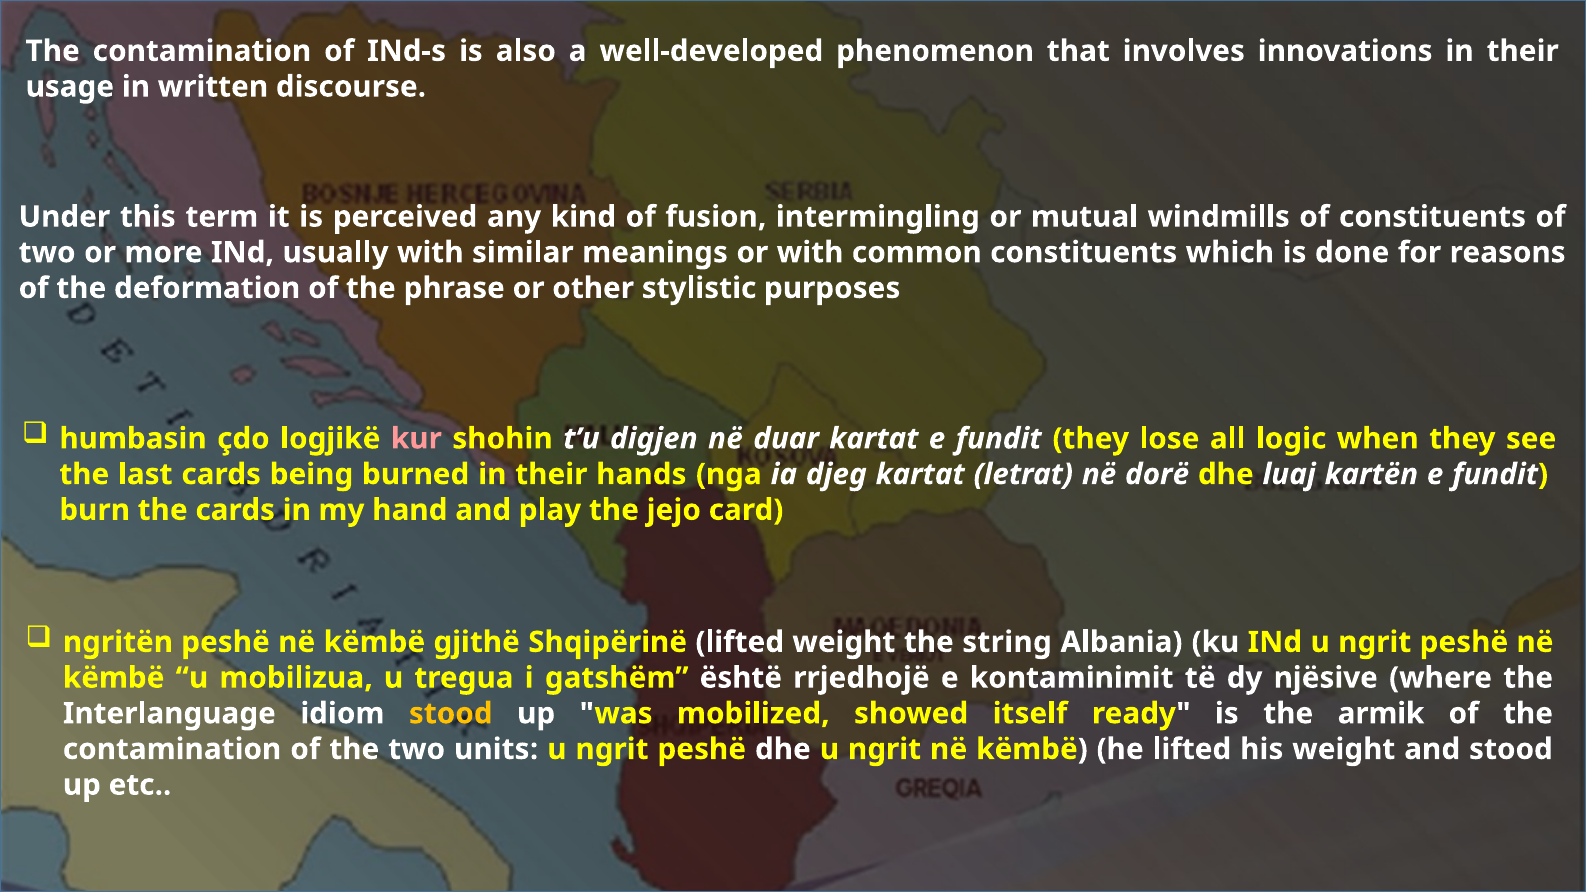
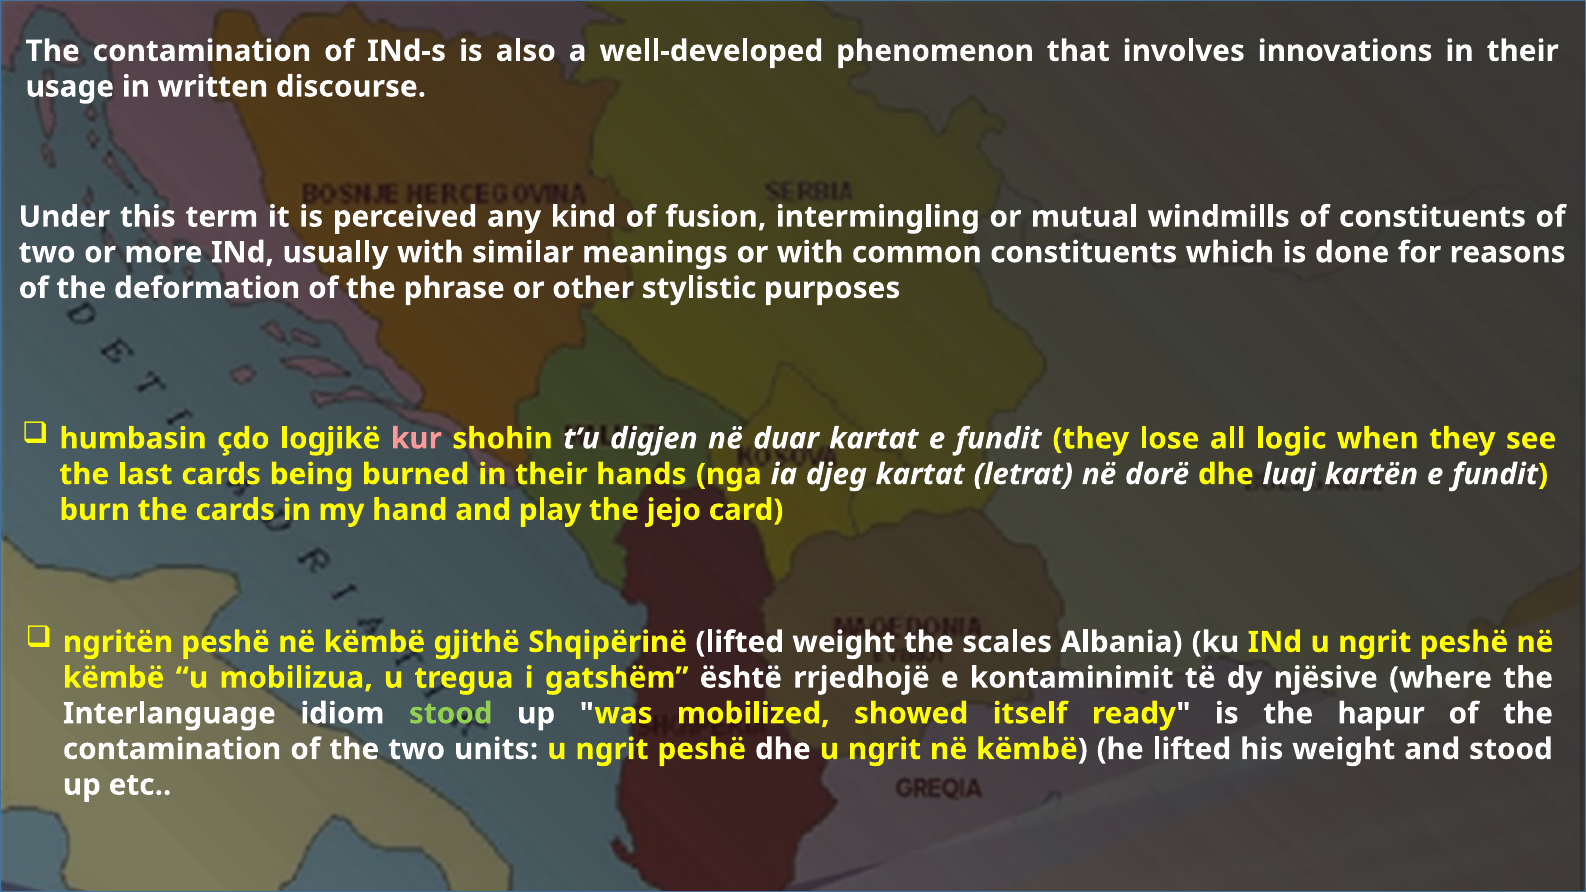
string: string -> scales (1007, 642)
stood colour: yellow -> light green (451, 714)
armik: armik -> hapur (1381, 714)
